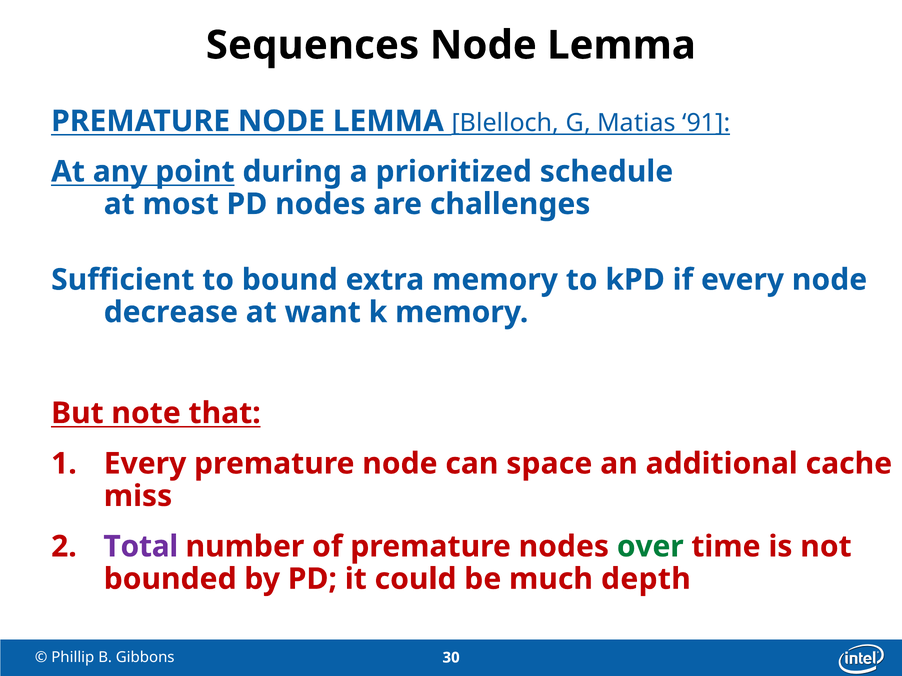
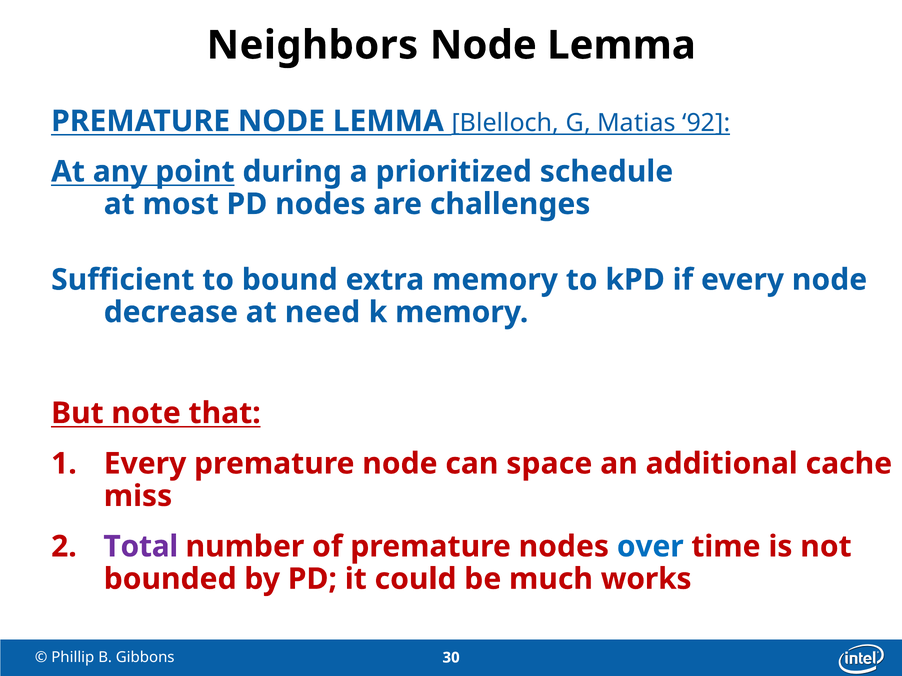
Sequences: Sequences -> Neighbors (312, 45)
91: 91 -> 92 (706, 123)
want: want -> need (323, 312)
over colour: green -> blue (650, 547)
depth: depth -> works (646, 579)
